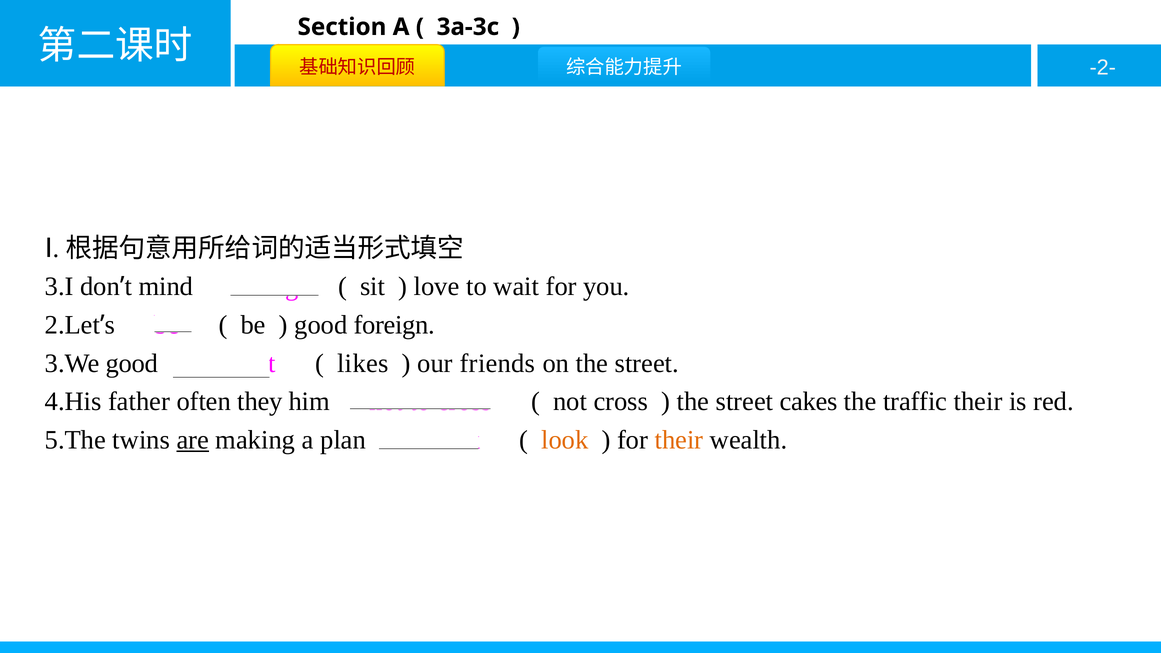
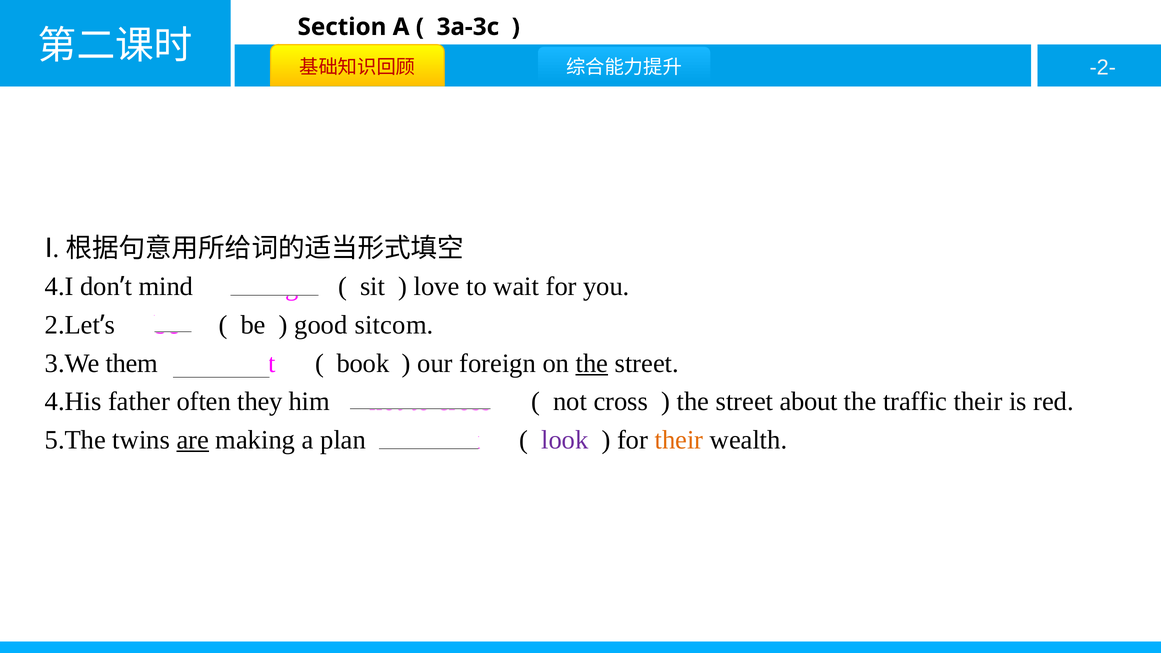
3.I: 3.I -> 4.I (59, 287)
foreign: foreign -> sitcom (394, 325)
3.We good: good -> them (132, 363)
likes: likes -> book (363, 363)
friends: friends -> foreign (498, 363)
the underline: none -> present (592, 363)
cakes: cakes -> about (809, 402)
look colour: orange -> purple (565, 440)
